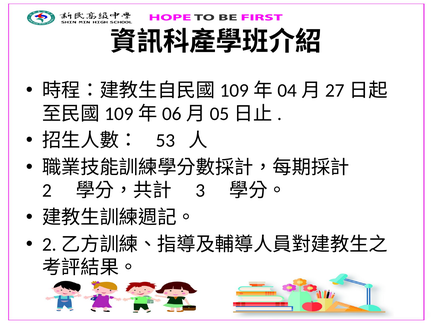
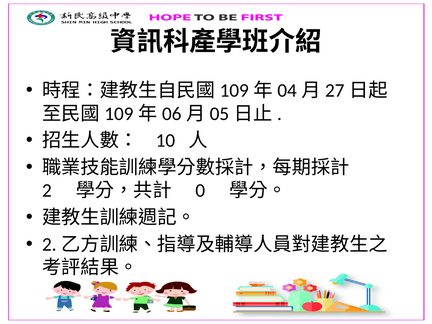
53: 53 -> 10 (165, 141)
3: 3 -> 0 (200, 191)
